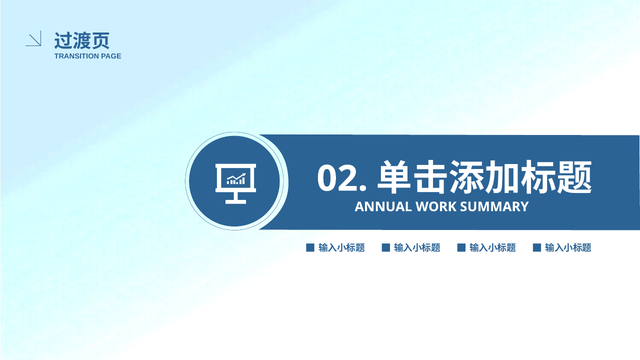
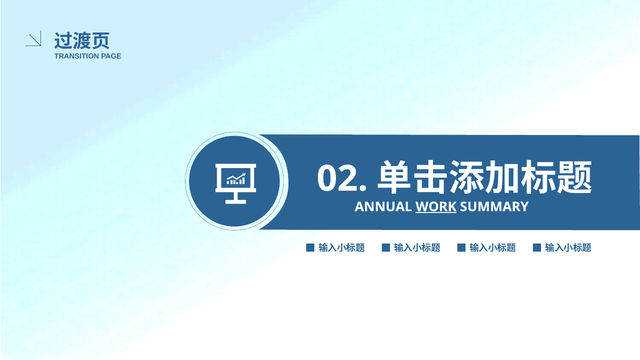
WORK underline: none -> present (436, 207)
